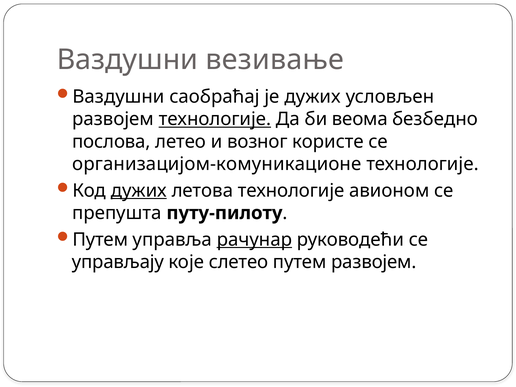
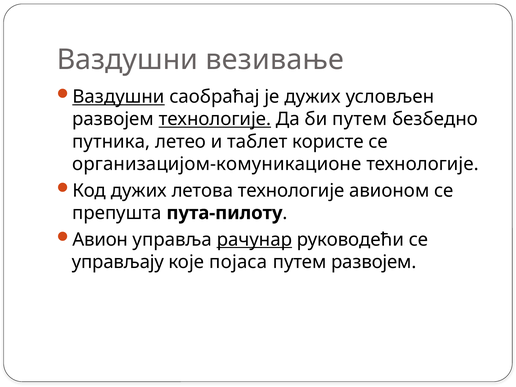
Ваздушни underline: none -> present (119, 97)
би веома: веома -> путем (360, 119)
послова: послова -> путника (111, 142)
возног: возног -> таблет (257, 142)
дужих underline: present -> none (139, 191)
путу-пилоту: путу-пилоту -> пута-пилоту (224, 213)
Путем: Путем -> Авион (100, 240)
слетео: слетео -> појаса (238, 262)
